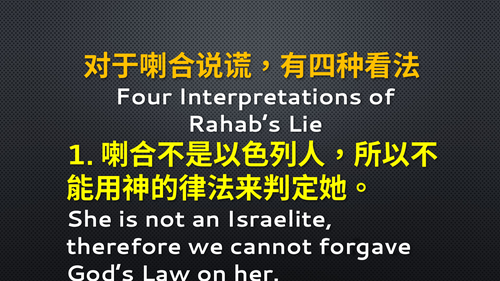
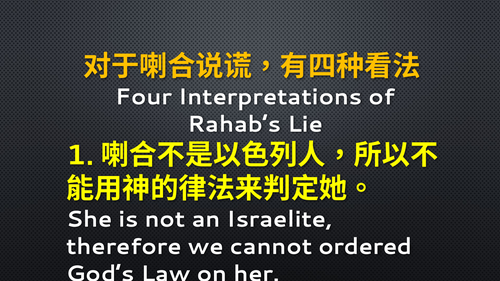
forgave: forgave -> ordered (365, 247)
